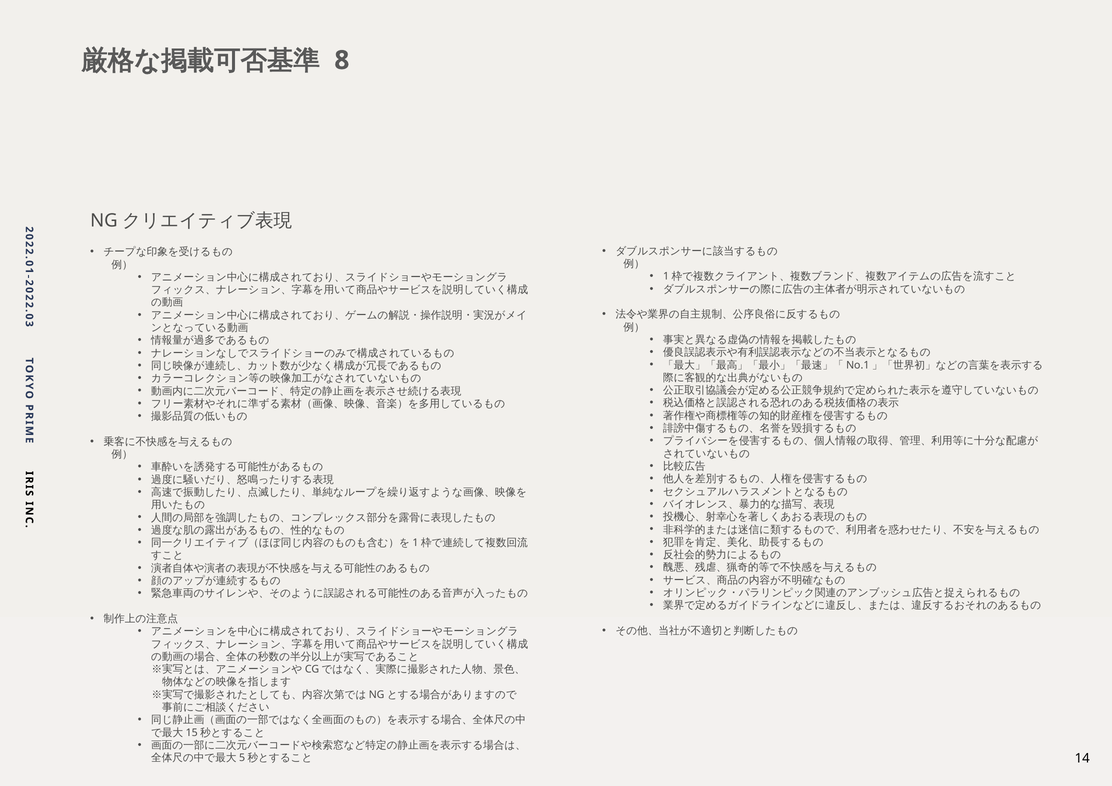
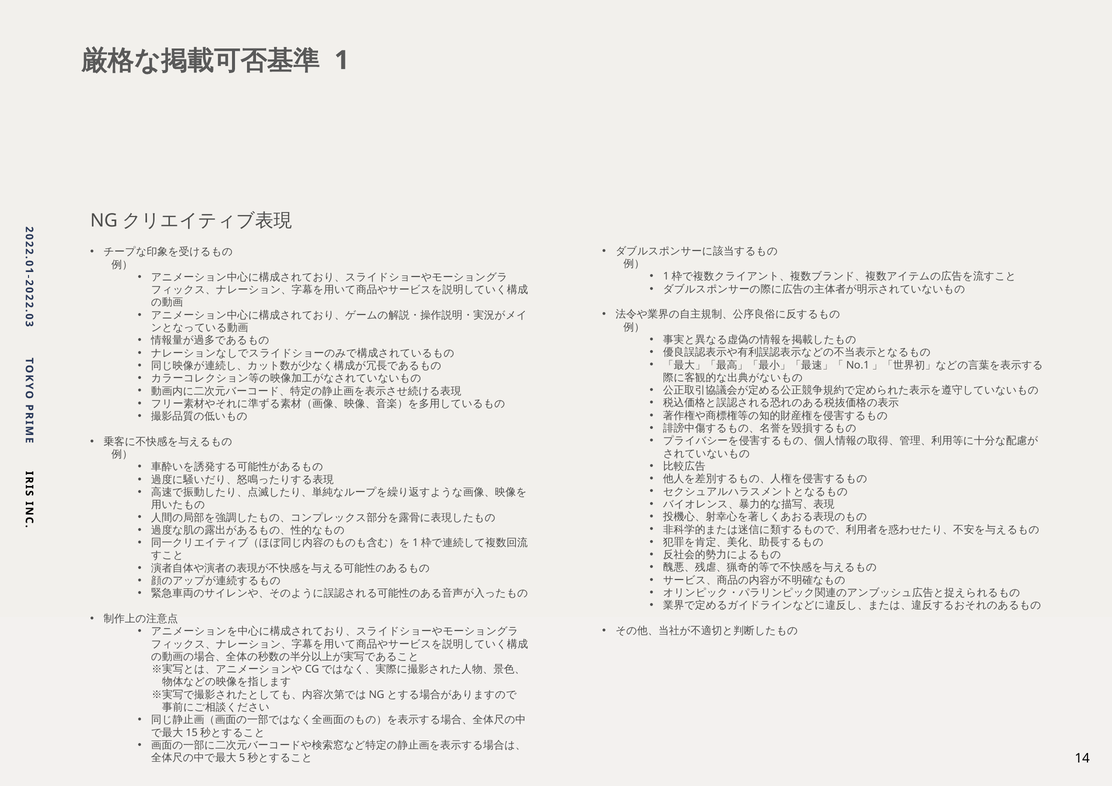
8: 8 -> 1 (342, 60)
